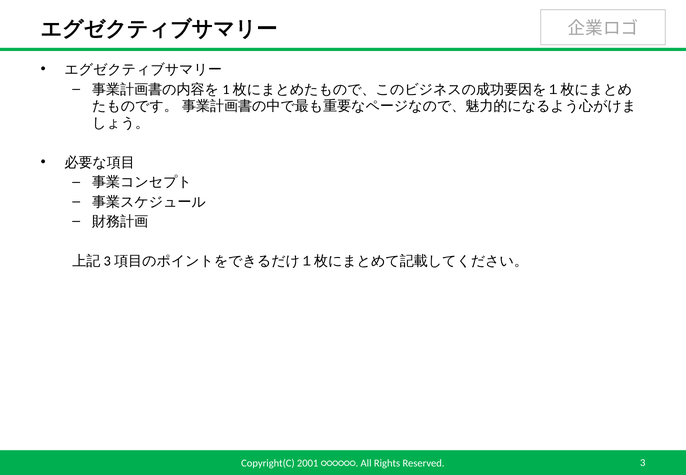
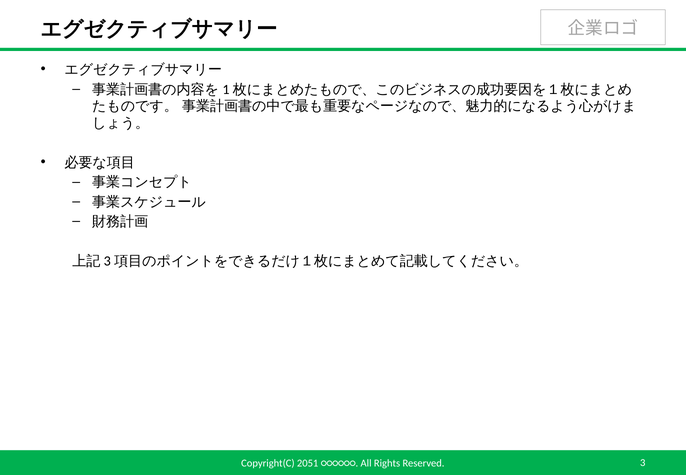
2001: 2001 -> 2051 (308, 463)
